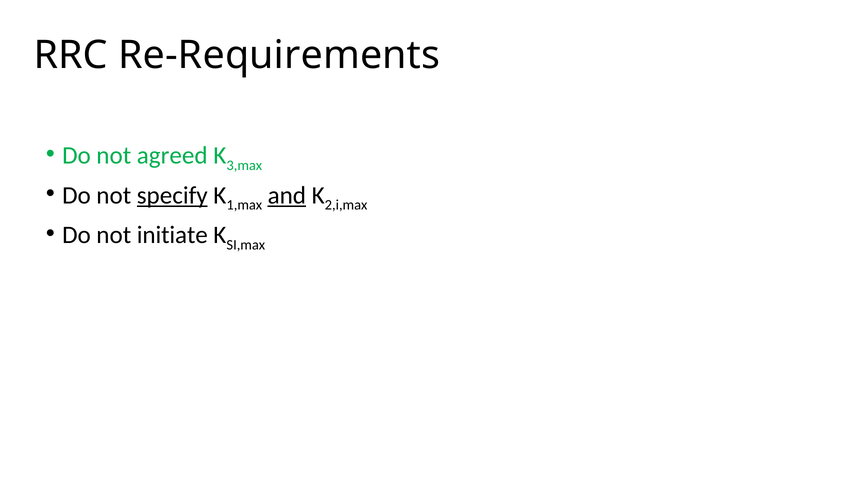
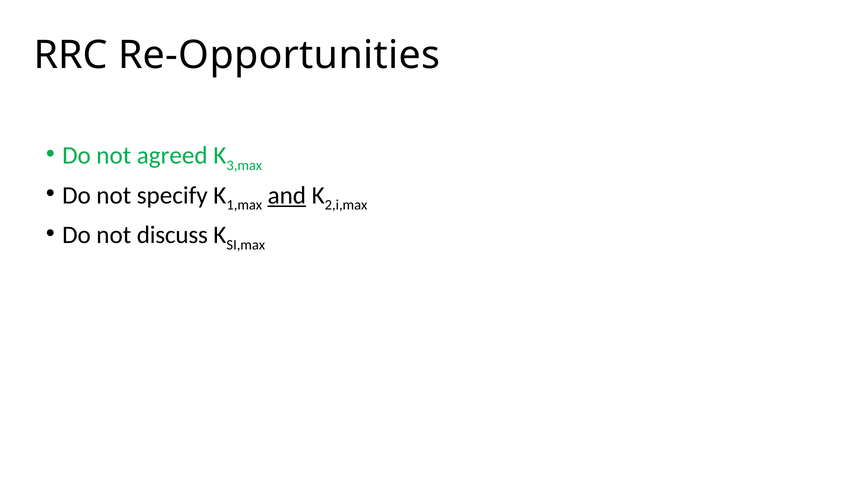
Re-Requirements: Re-Requirements -> Re-Opportunities (279, 55)
specify underline: present -> none (172, 195)
initiate: initiate -> discuss (172, 235)
